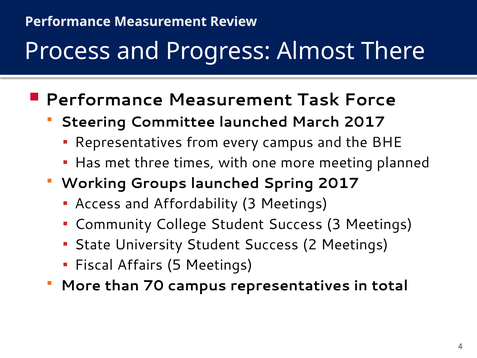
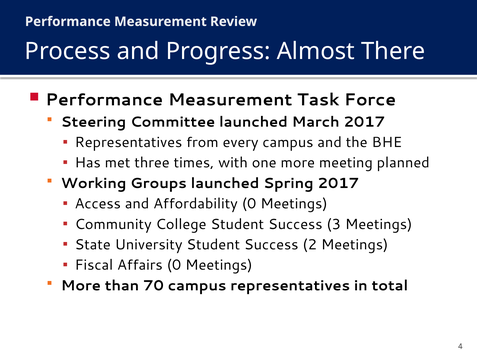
Affordability 3: 3 -> 0 (249, 204)
Affairs 5: 5 -> 0 (174, 265)
